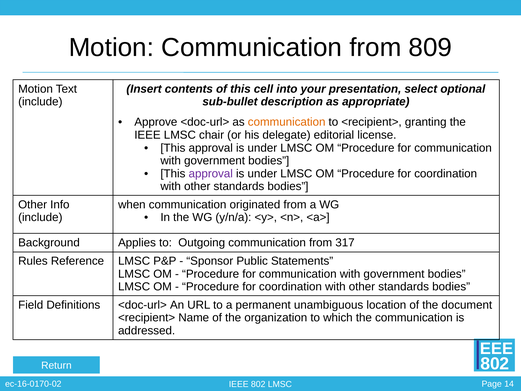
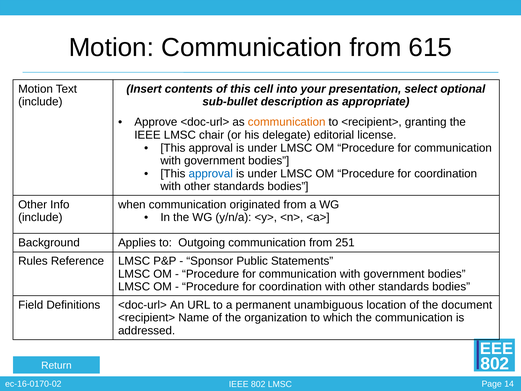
809: 809 -> 615 (430, 47)
approval colour: purple -> blue (211, 174)
317: 317 -> 251 (345, 242)
